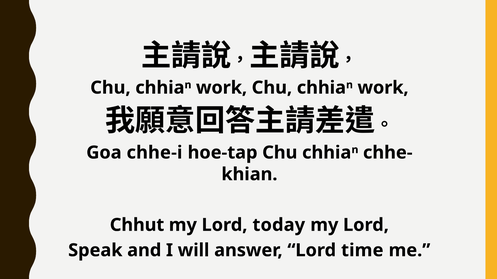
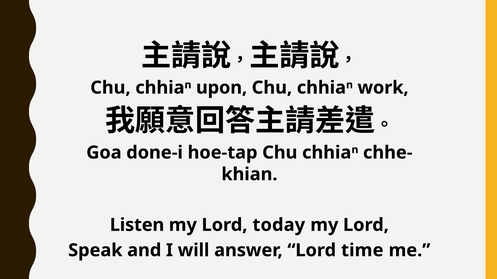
work: work -> upon (222, 88)
chhe-i: chhe-i -> done-i (155, 153)
Chhut: Chhut -> Listen (137, 225)
